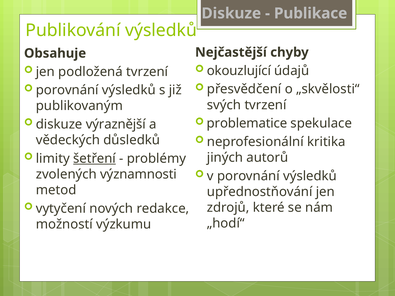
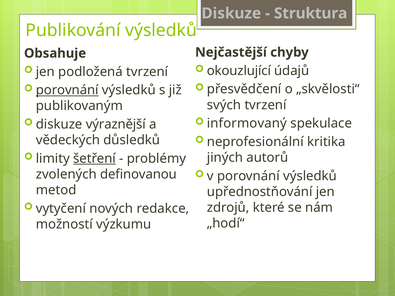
Publikace: Publikace -> Struktura (311, 13)
porovnání underline: none -> present (67, 90)
problematice: problematice -> informovaný (247, 123)
významnosti: významnosti -> definovanou (138, 174)
